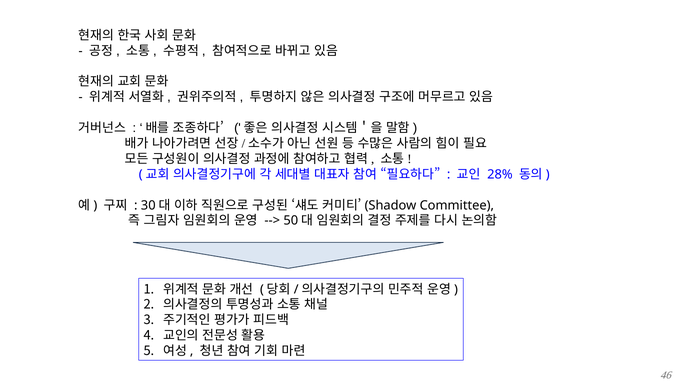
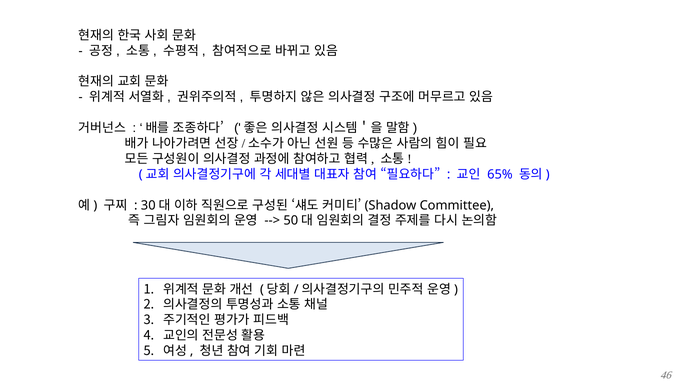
28%: 28% -> 65% (500, 175)
